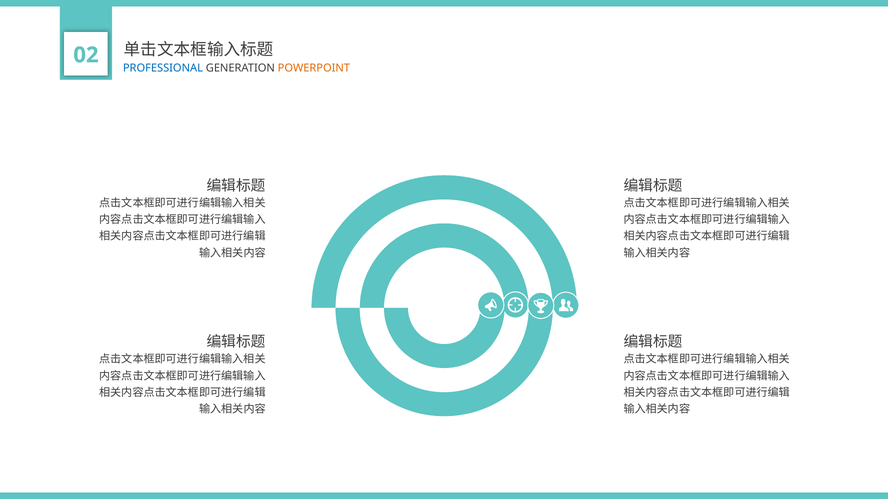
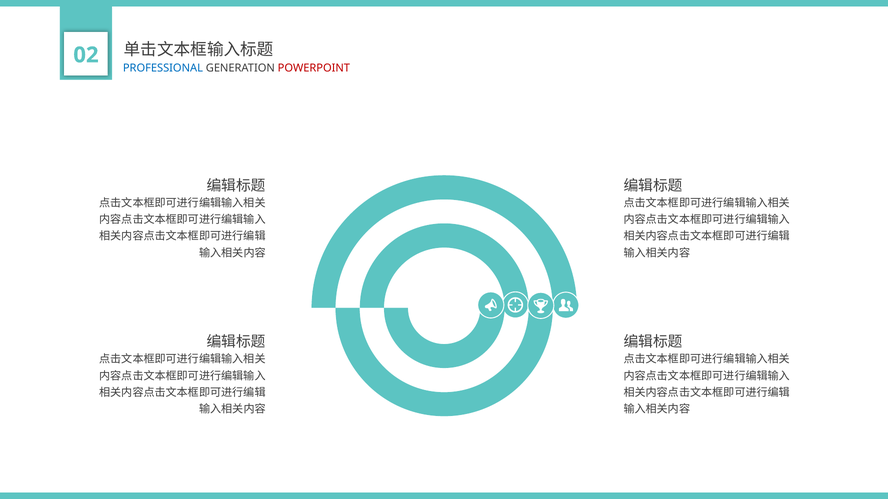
POWERPOINT colour: orange -> red (314, 68)
